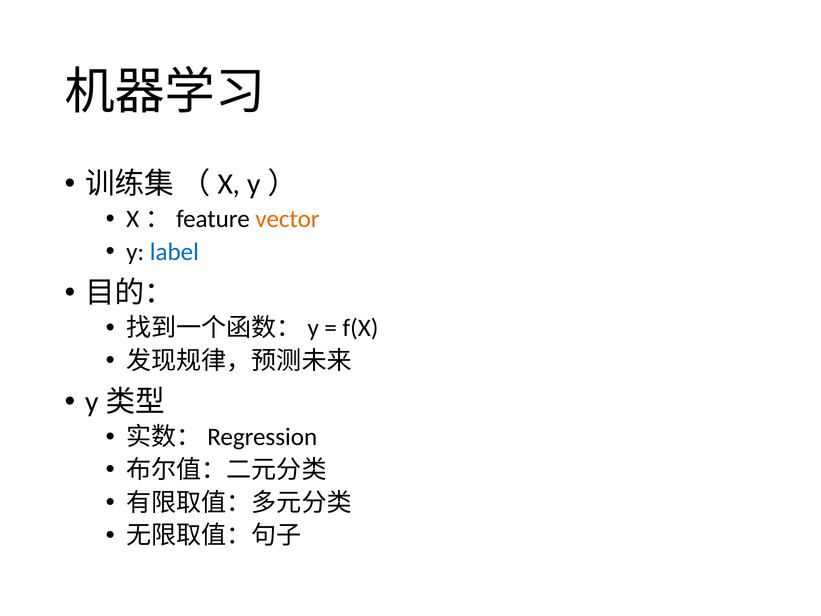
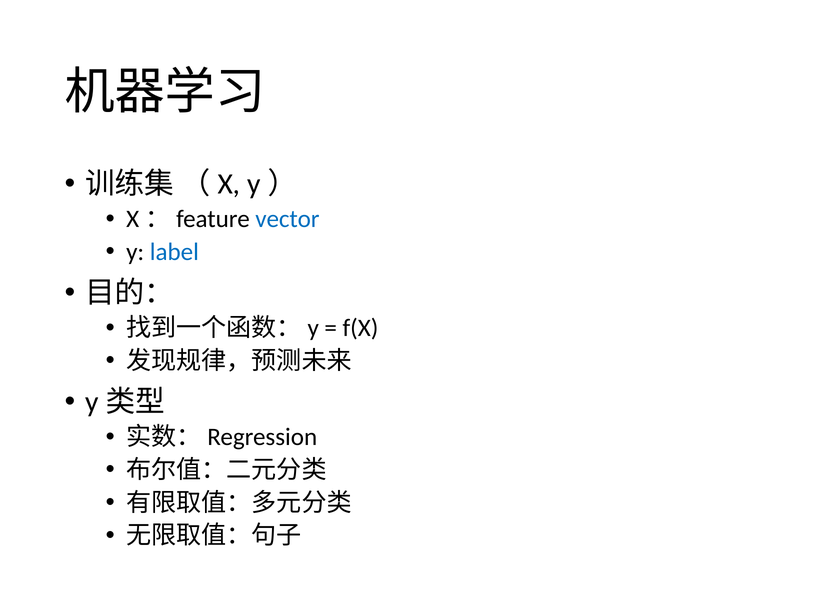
vector colour: orange -> blue (287, 219)
